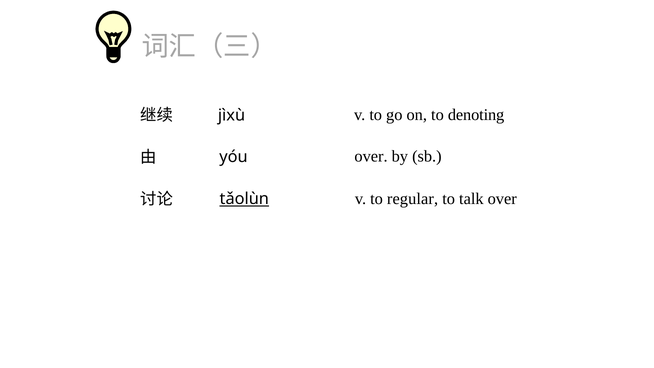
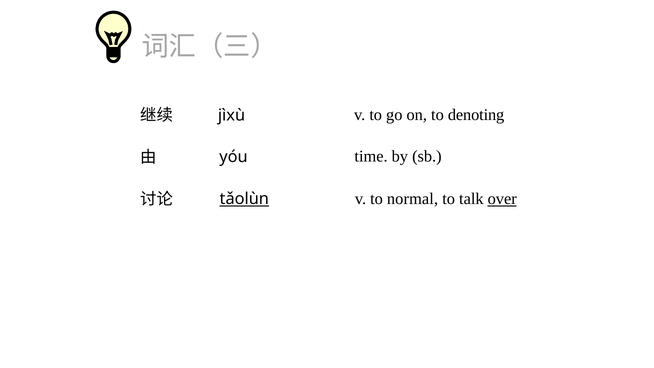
over: over -> time (371, 156)
regular: regular -> normal (413, 199)
over underline: none -> present (502, 199)
